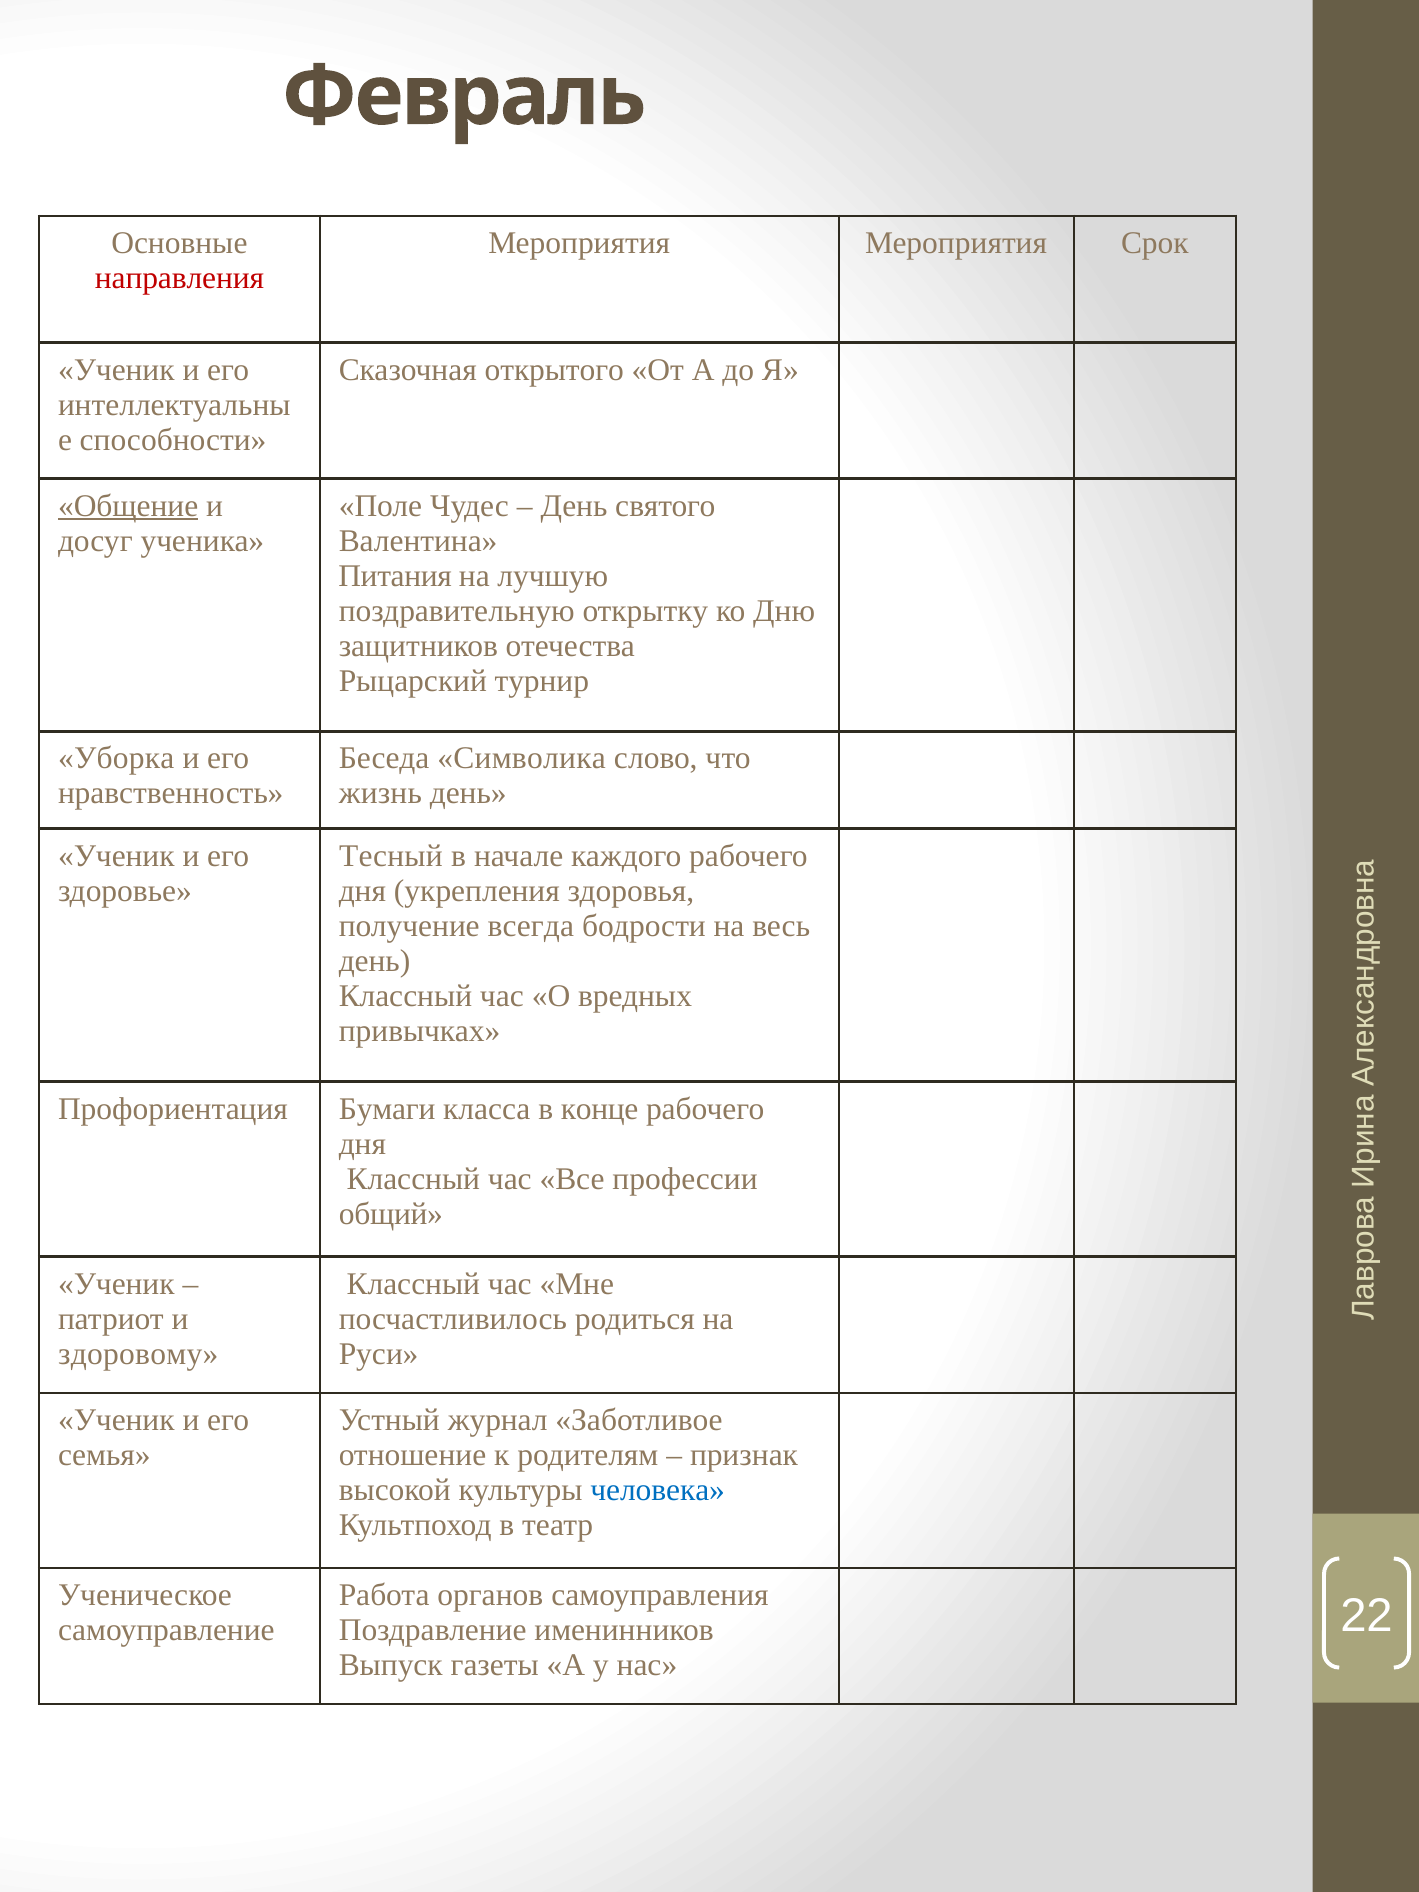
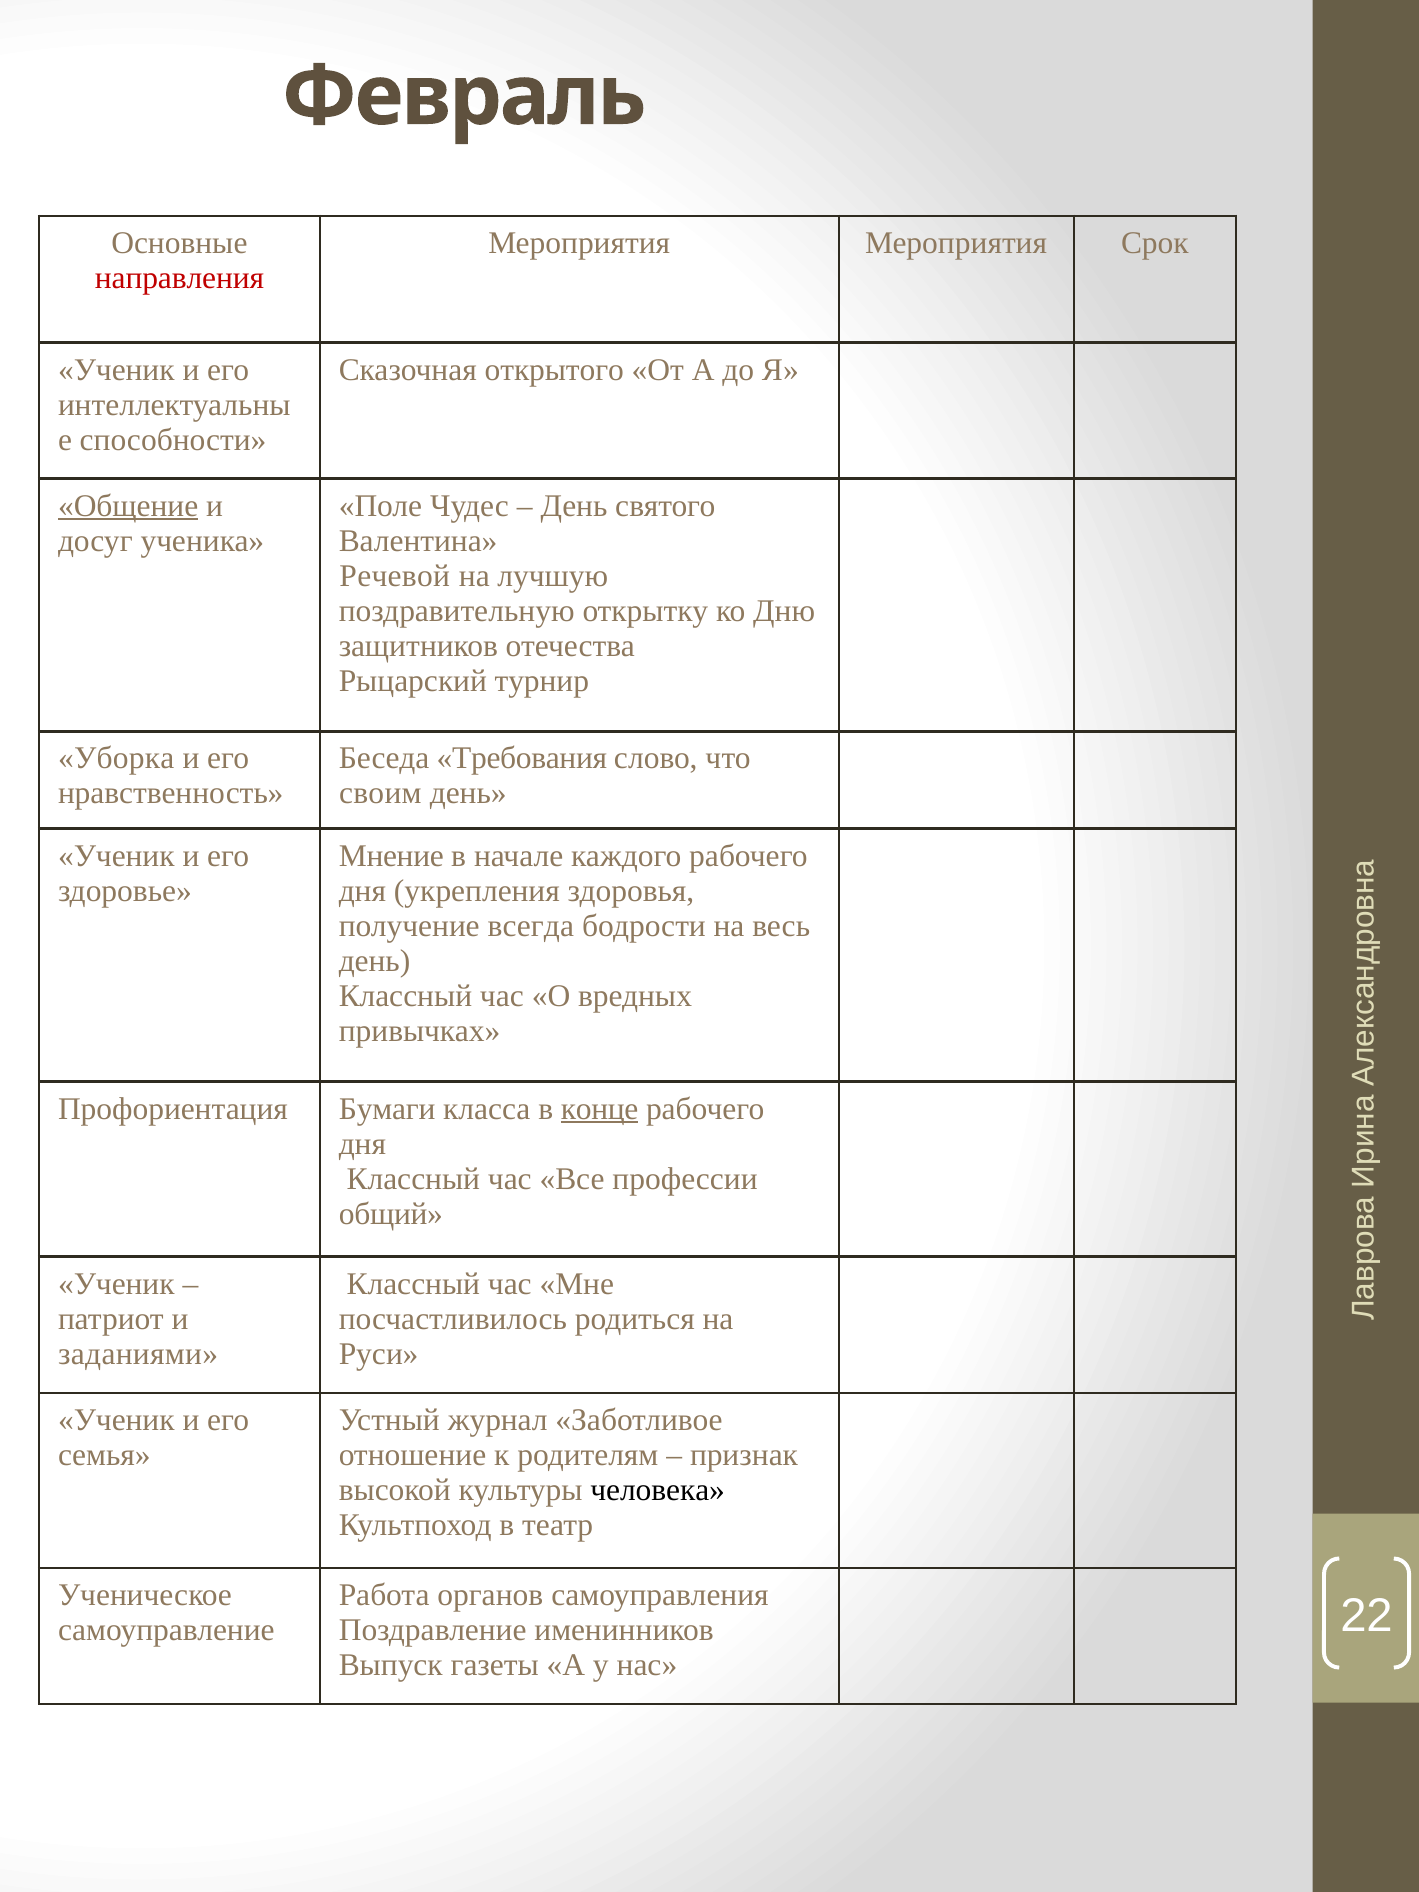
Питания: Питания -> Речевой (395, 576)
Символика: Символика -> Требования (522, 759)
жизнь: жизнь -> своим (380, 794)
Тесный: Тесный -> Мнение (391, 856)
конце underline: none -> present (600, 1109)
здоровому: здоровому -> заданиями (138, 1354)
человека colour: blue -> black (658, 1490)
